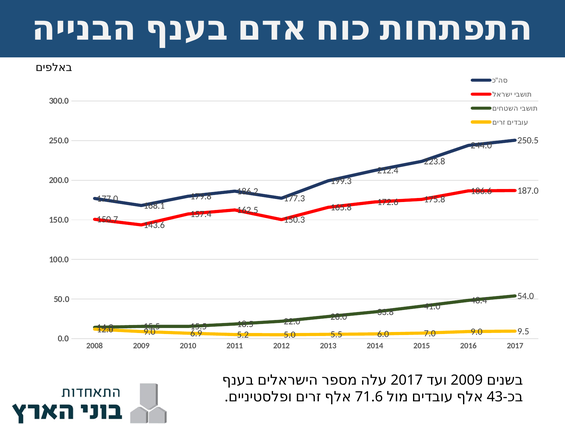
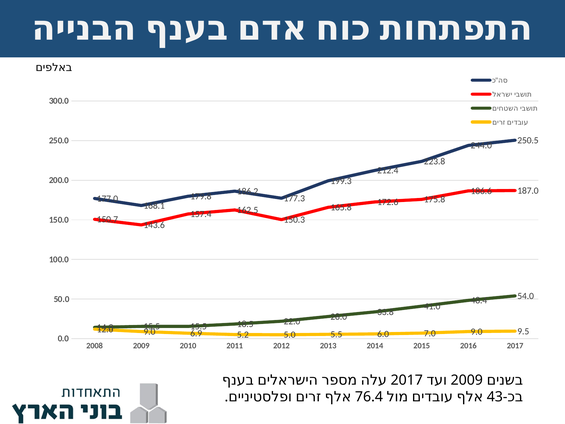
71.6: 71.6 -> 76.4 (369, 397)
